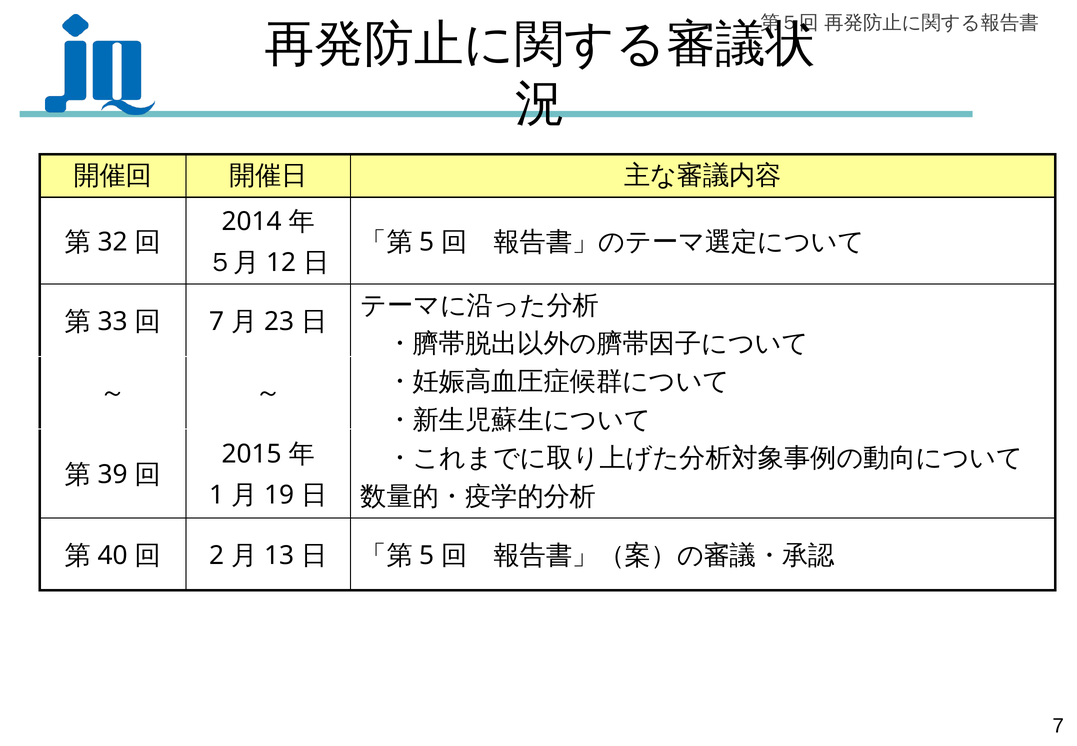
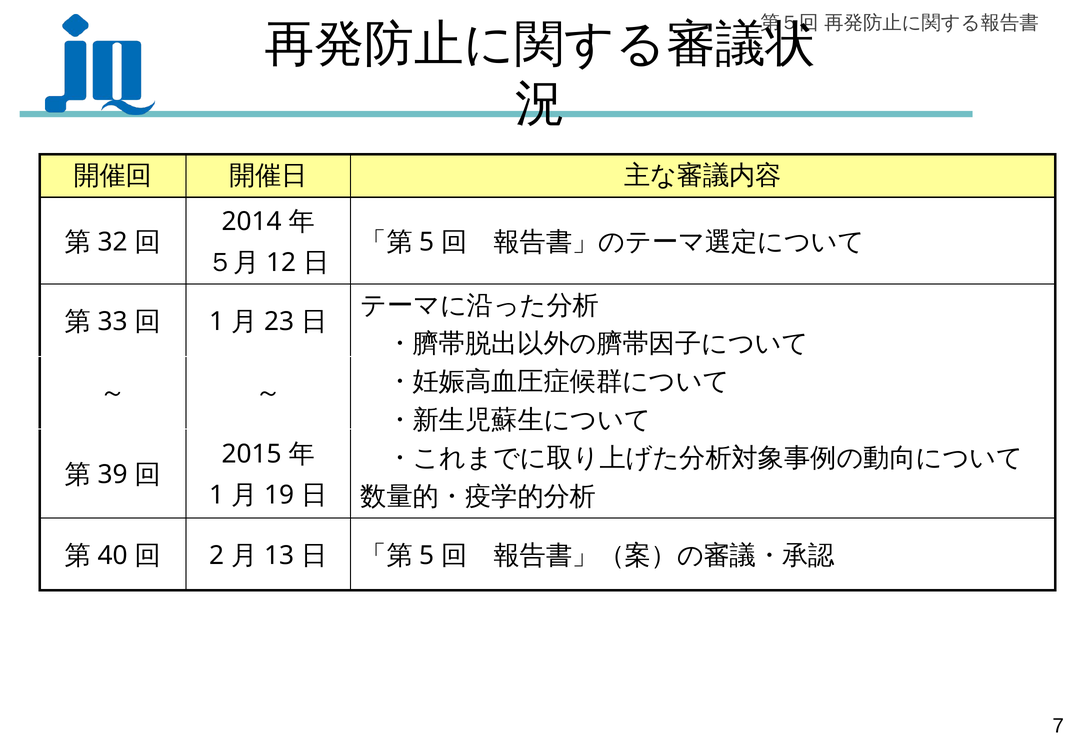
7: 7 -> 1 (217, 322)
